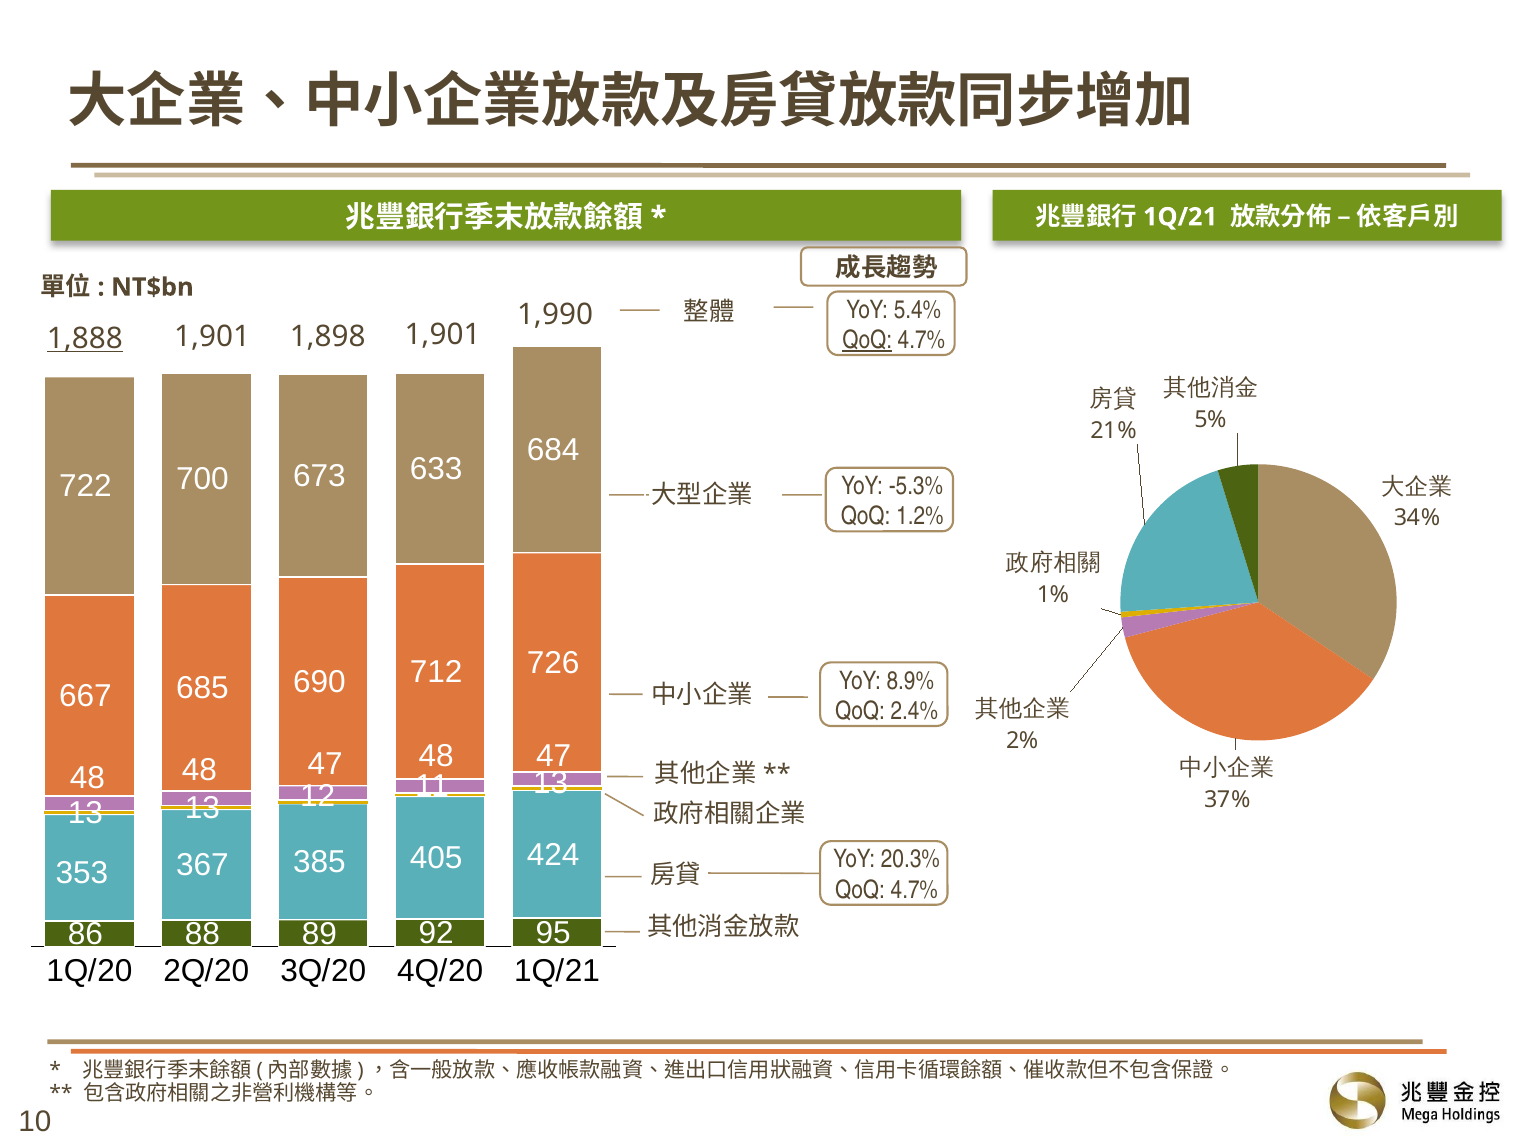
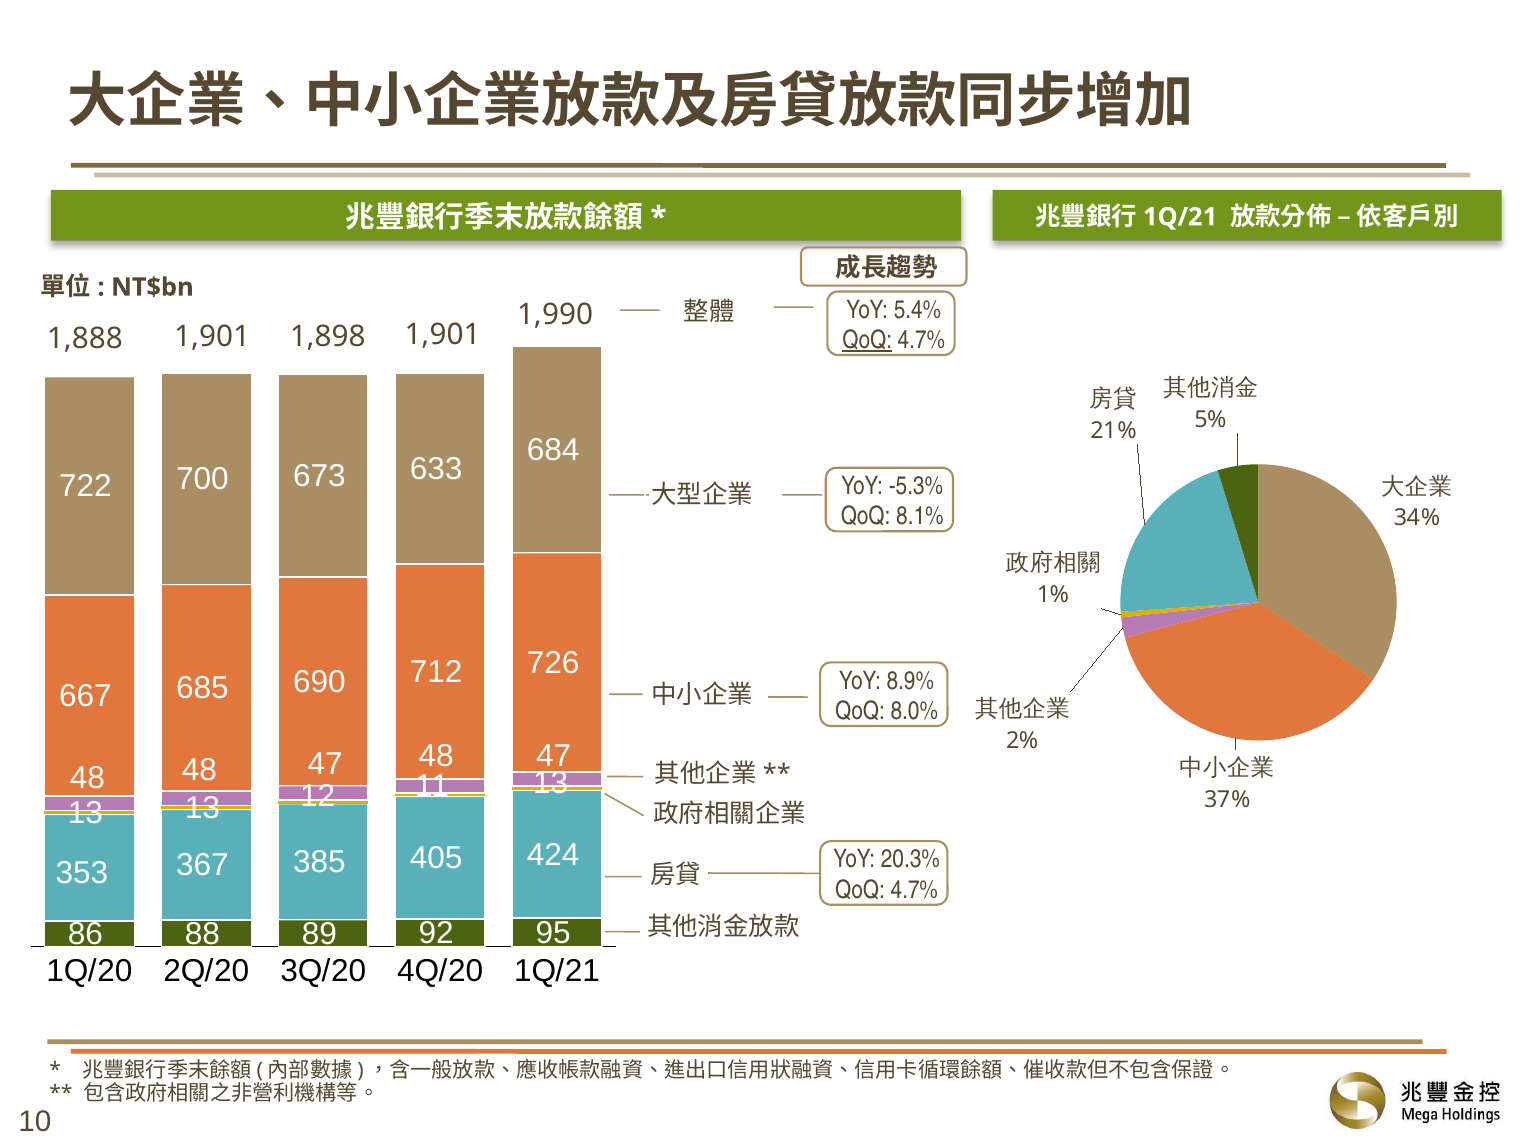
1,888 underline: present -> none (85, 339)
1.2%: 1.2% -> 8.1% (920, 517)
2.4%: 2.4% -> 8.0% (914, 711)
